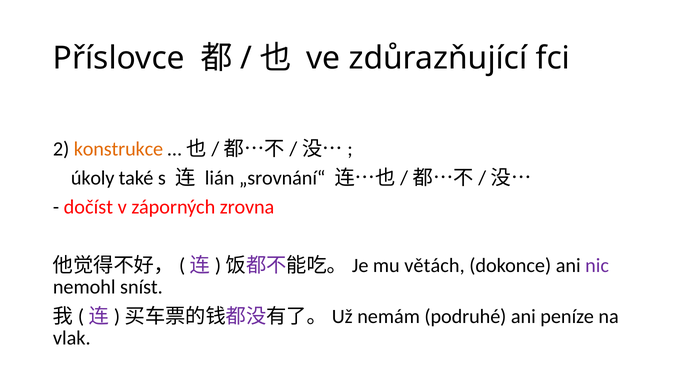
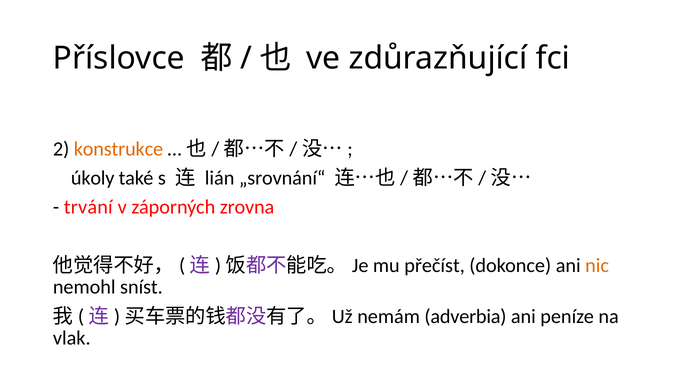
dočíst: dočíst -> trvání (88, 207)
větách: větách -> přečíst (435, 265)
nic colour: purple -> orange (597, 265)
podruhé: podruhé -> adverbia (465, 316)
